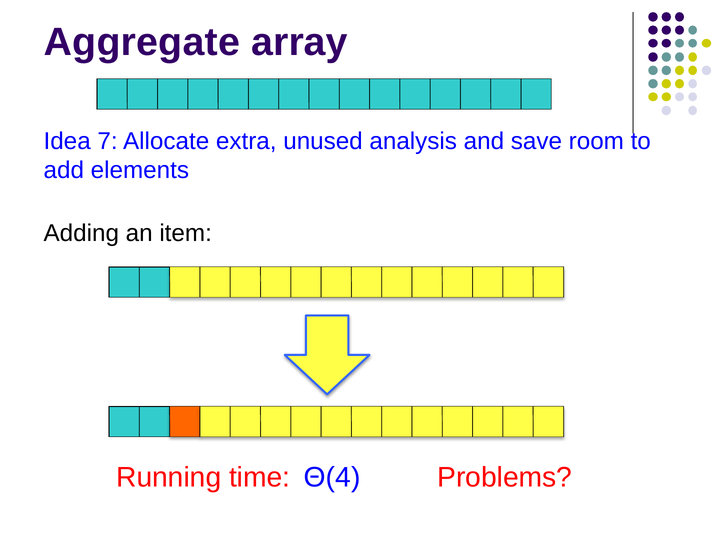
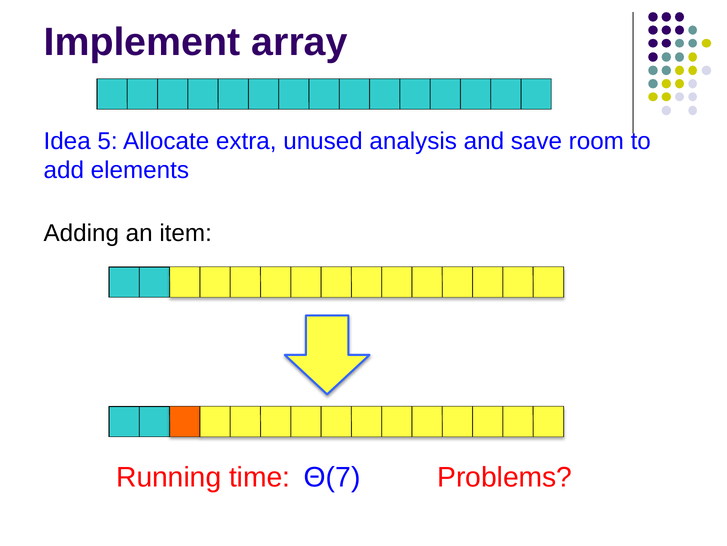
Aggregate: Aggregate -> Implement (142, 42)
7: 7 -> 5 (108, 141)
Θ(4: Θ(4 -> Θ(7 (332, 477)
